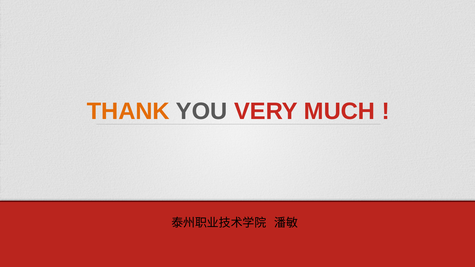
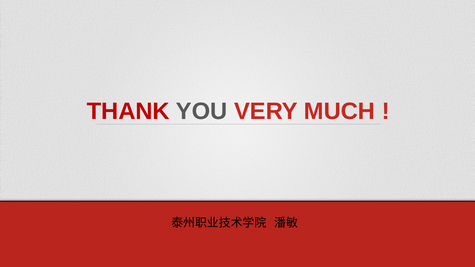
THANK colour: orange -> red (128, 111)
